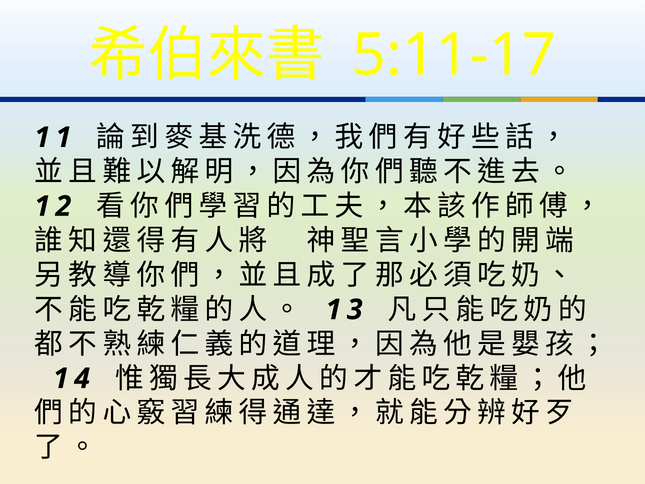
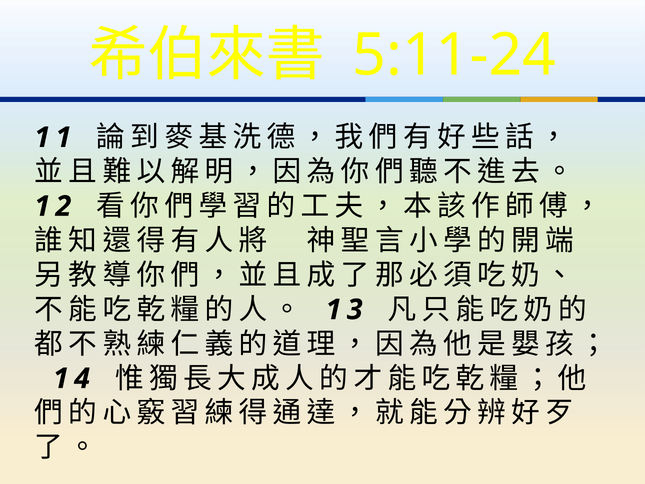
5:11-17: 5:11-17 -> 5:11-24 (454, 55)
